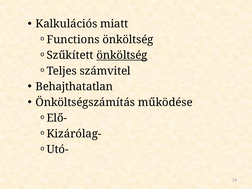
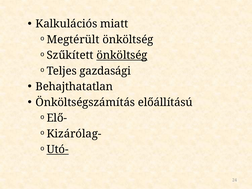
Functions: Functions -> Megtérült (73, 40)
számvitel: számvitel -> gazdasági (105, 71)
működése: működése -> előállítású (165, 102)
Utó- underline: none -> present (58, 149)
